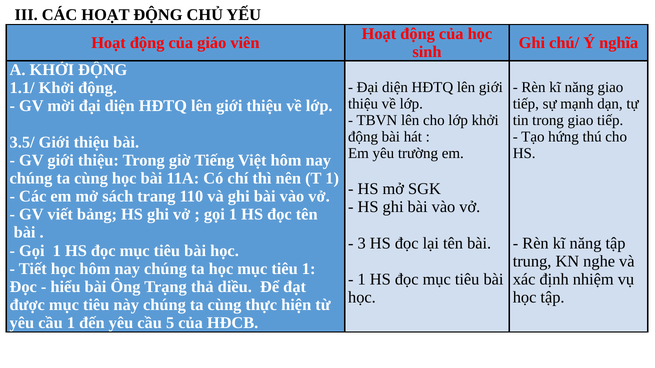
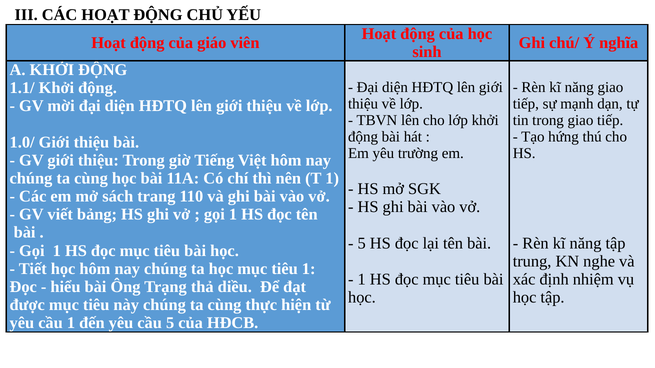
3.5/: 3.5/ -> 1.0/ (22, 142)
3: 3 -> 5 (362, 244)
